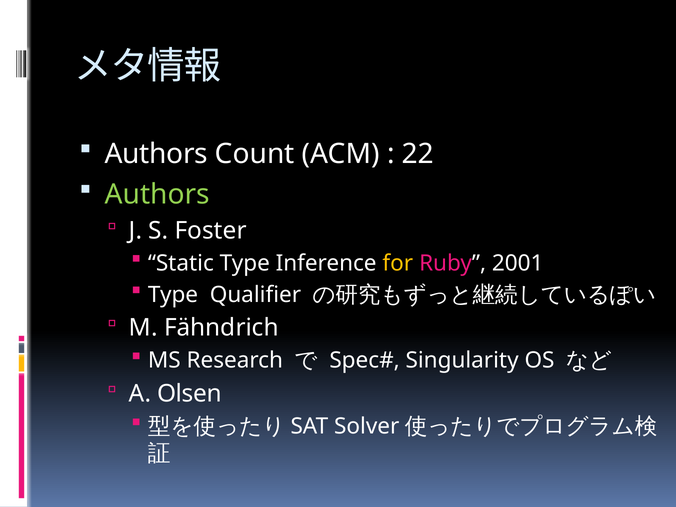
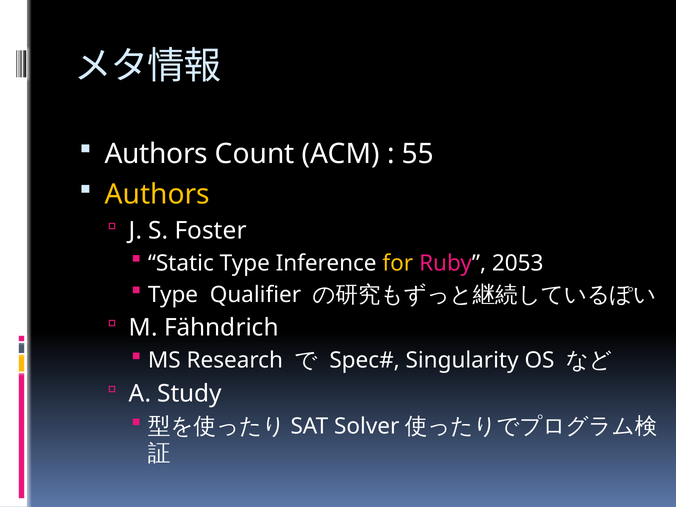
22: 22 -> 55 (418, 154)
Authors colour: light green -> yellow (157, 194)
2001: 2001 -> 2053 (518, 263)
Olsen: Olsen -> Study (189, 394)
